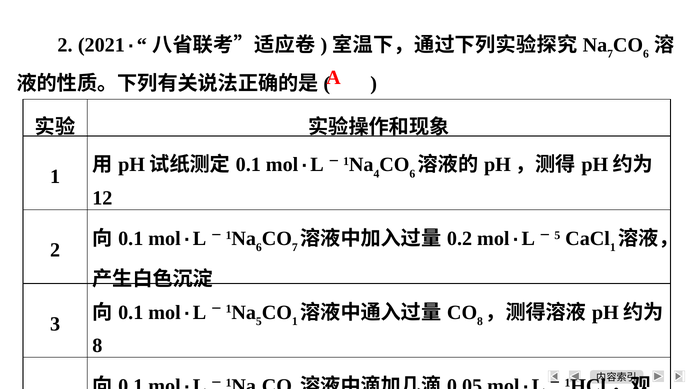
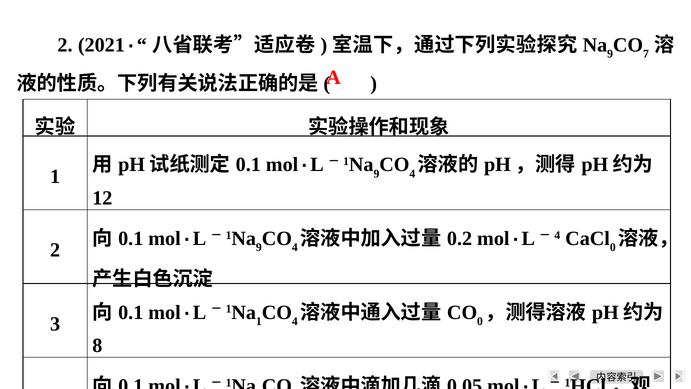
7: 7 -> 9 (610, 54)
6: 6 -> 7 (646, 54)
4: 4 -> 9 (376, 174)
6: 6 -> 4 (412, 174)
6: 6 -> 9 (259, 247)
7: 7 -> 4 (295, 247)
5: 5 -> 4 (557, 235)
1: 1 -> 0 (613, 247)
5: 5 -> 1 (259, 321)
1: 1 -> 4 (295, 321)
8: 8 -> 0 (480, 321)
